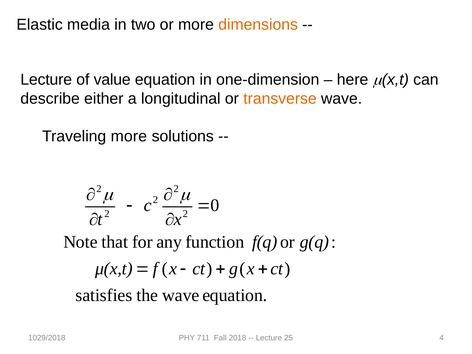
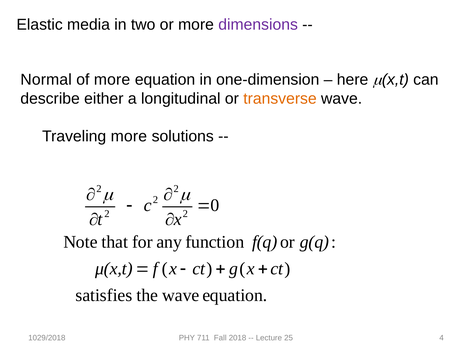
dimensions colour: orange -> purple (258, 25)
Lecture: Lecture -> Normal (46, 80)
of value: value -> more (112, 80)
